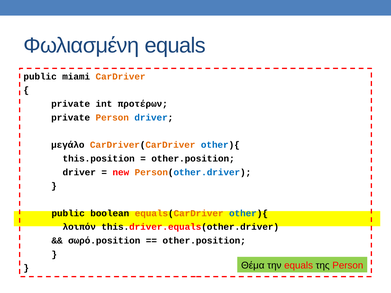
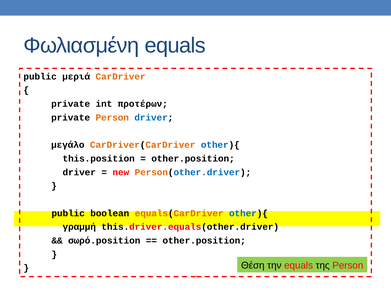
miami: miami -> μεριά (76, 77)
λοιπόν: λοιπόν -> γραμμή (79, 227)
Θέμα: Θέμα -> Θέση (253, 266)
